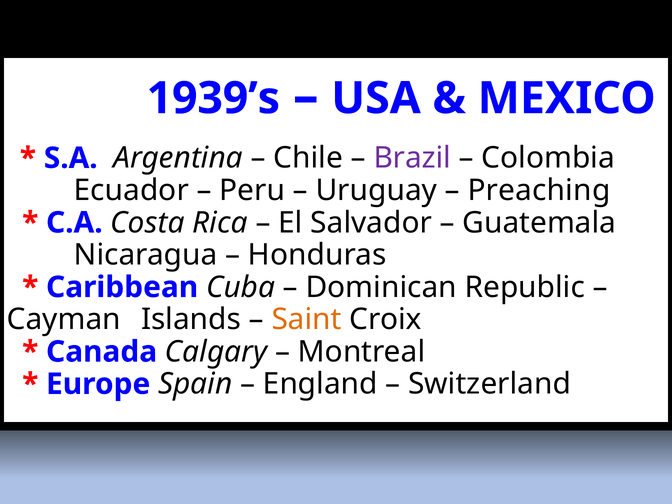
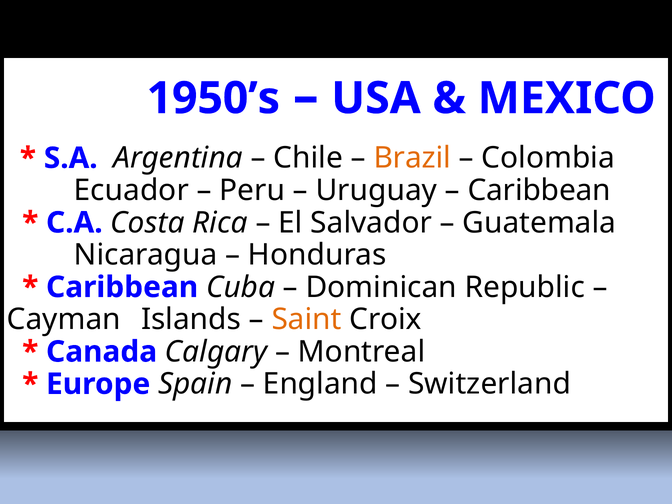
1939’s: 1939’s -> 1950’s (213, 98)
Brazil colour: purple -> orange (412, 158)
Preaching: Preaching -> Caribbean (539, 190)
